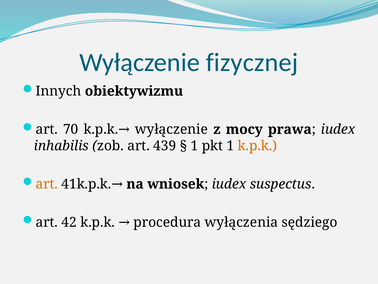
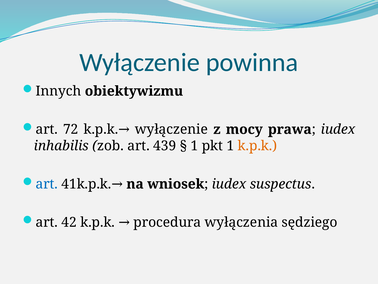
fizycznej: fizycznej -> powinna (252, 62)
70: 70 -> 72 (71, 129)
art colour: orange -> blue (47, 184)
